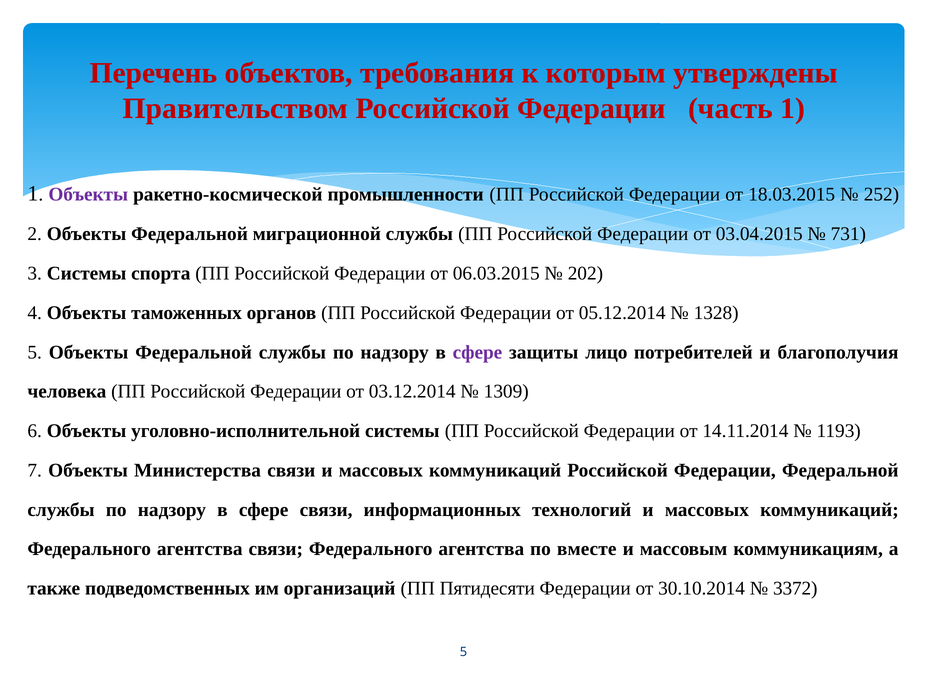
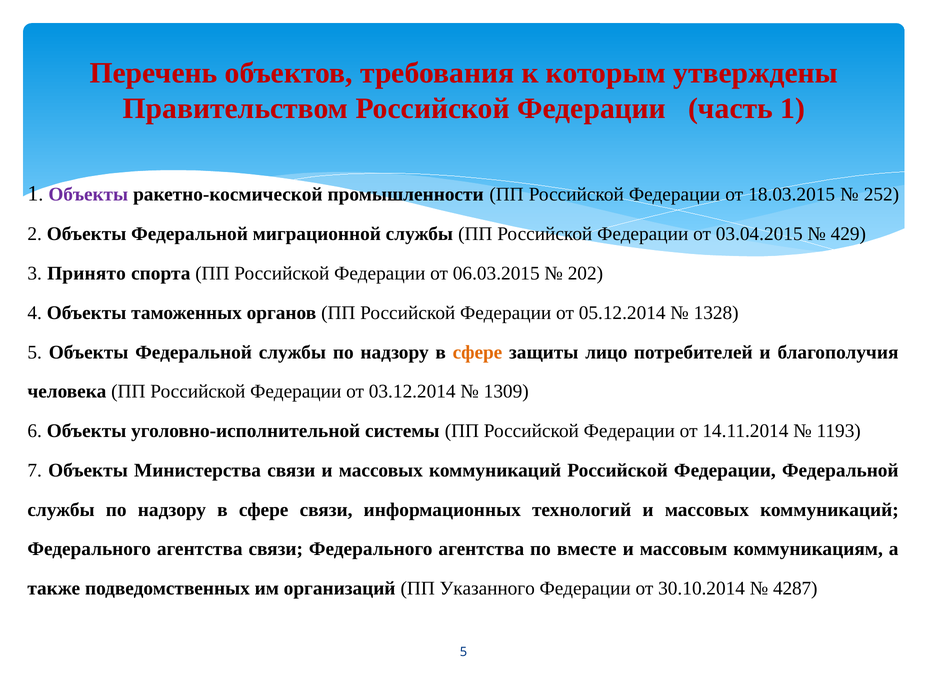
731: 731 -> 429 (848, 234)
3 Системы: Системы -> Принято (86, 274)
сфере colour: purple -> orange (477, 352)
Пятидесяти: Пятидесяти -> Указанного (487, 589)
3372: 3372 -> 4287 (795, 589)
